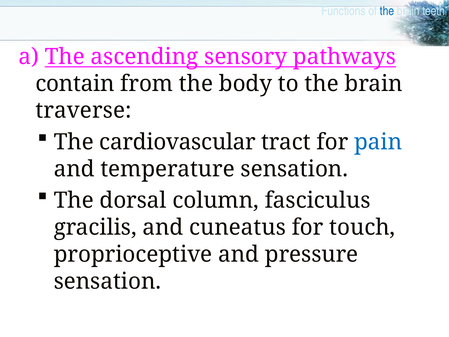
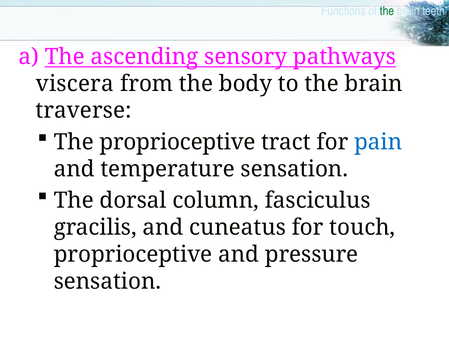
the colour: blue -> green (387, 11)
contain: contain -> viscera (75, 84)
The cardiovascular: cardiovascular -> proprioceptive (178, 142)
